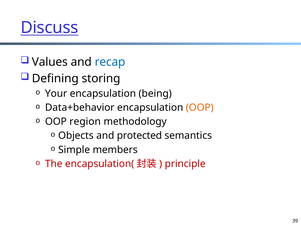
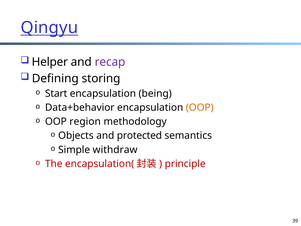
Discuss: Discuss -> Qingyu (49, 28)
Values: Values -> Helper (50, 62)
recap colour: blue -> purple (110, 62)
Your: Your -> Start (56, 93)
members: members -> withdraw (115, 150)
